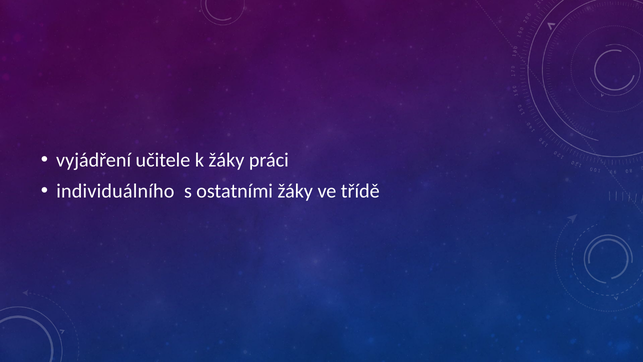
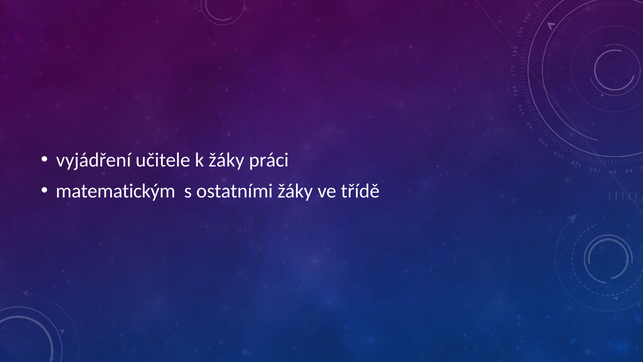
individuálního: individuálního -> matematickým (116, 191)
